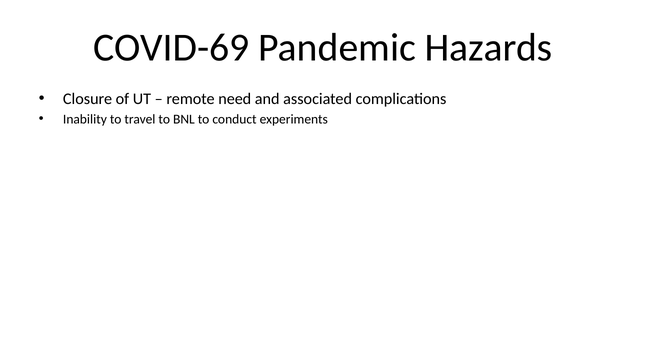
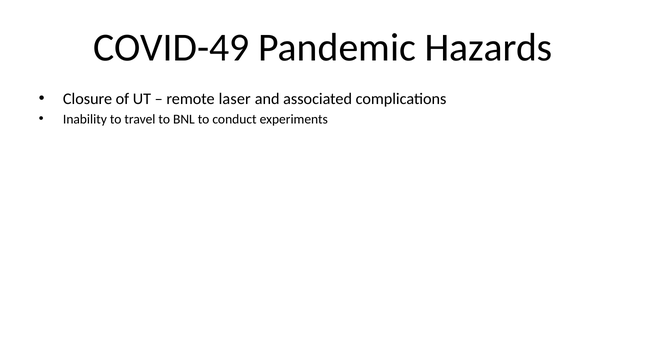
COVID-69: COVID-69 -> COVID-49 (171, 48)
need: need -> laser (235, 99)
